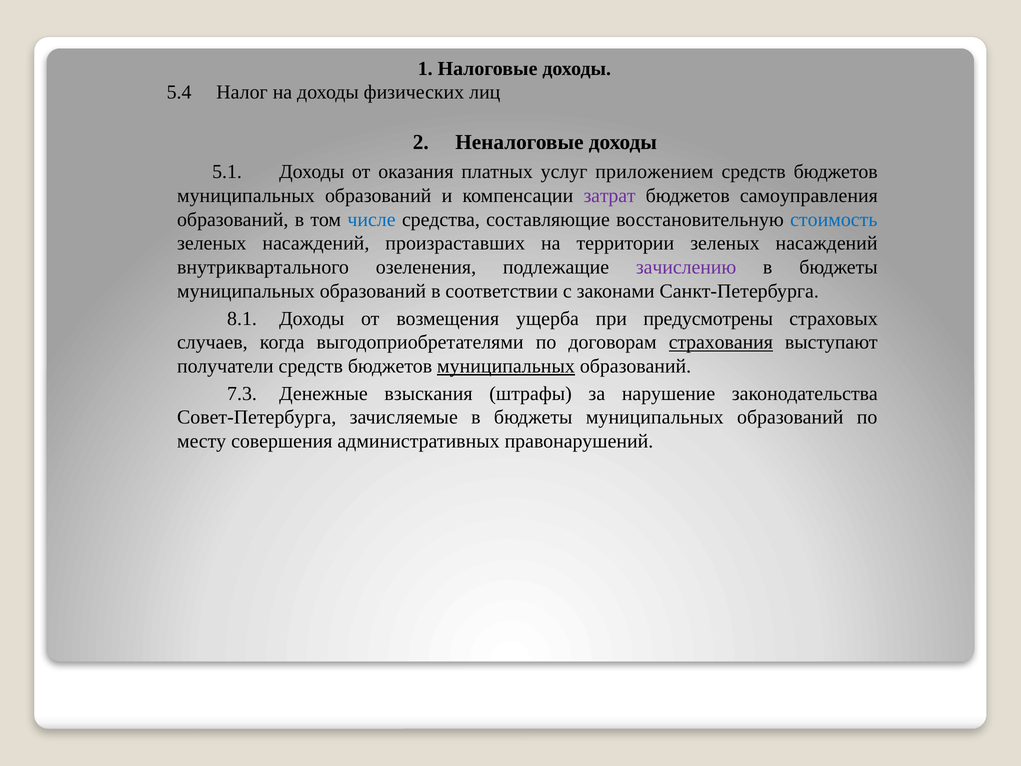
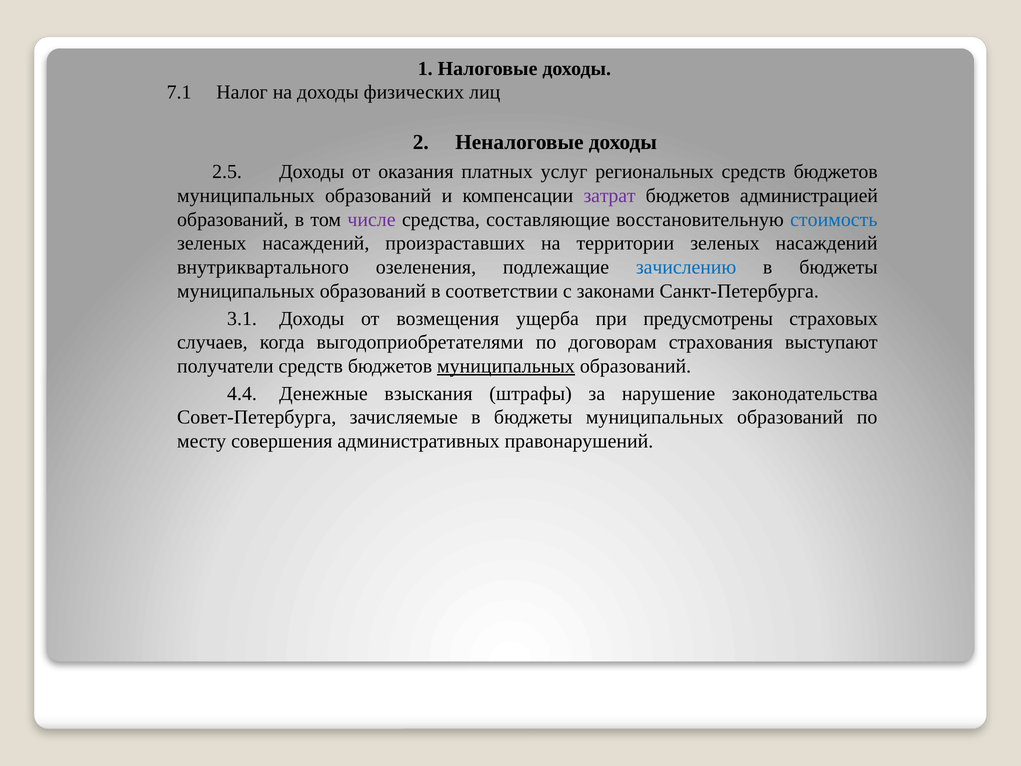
5.4: 5.4 -> 7.1 (179, 92)
5.1: 5.1 -> 2.5 (227, 172)
приложением: приложением -> региональных (654, 172)
самоуправления: самоуправления -> администрацией (809, 196)
числе colour: blue -> purple (372, 219)
зачислению colour: purple -> blue (686, 267)
8.1: 8.1 -> 3.1 (242, 318)
страхования underline: present -> none (721, 342)
7.3: 7.3 -> 4.4 (242, 393)
